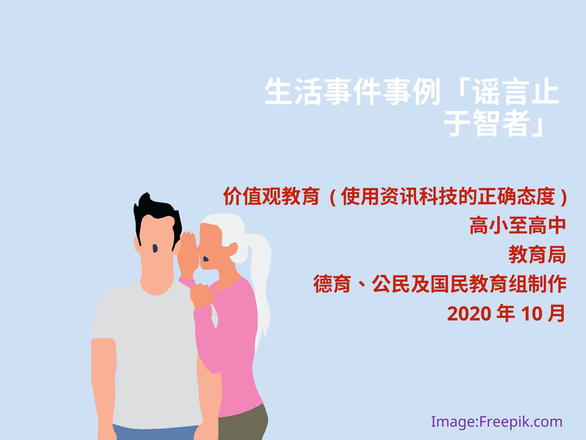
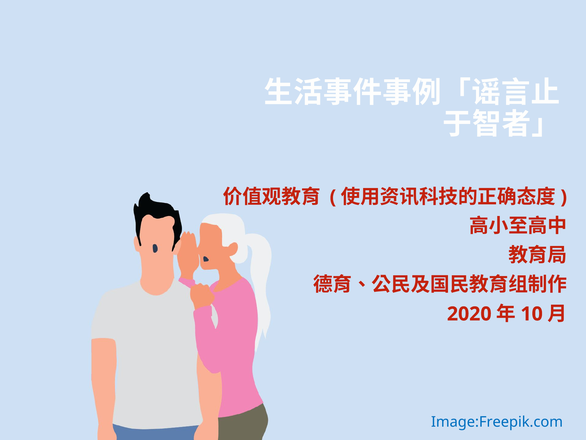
Image:Freepik.com colour: purple -> blue (497, 422)
